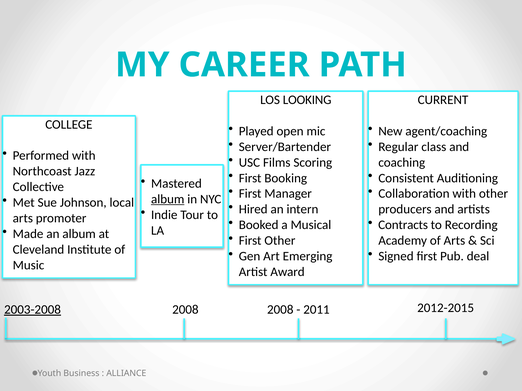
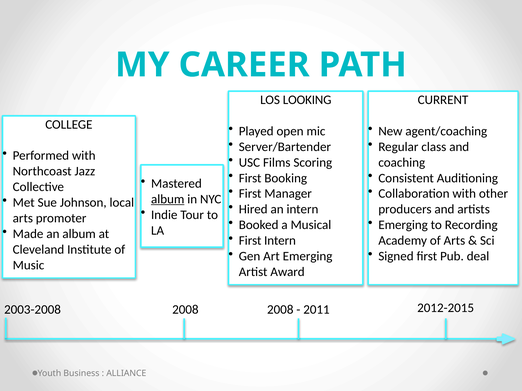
Contracts: Contracts -> Emerging (403, 225)
First Other: Other -> Intern (280, 241)
2003-2008 underline: present -> none (32, 310)
